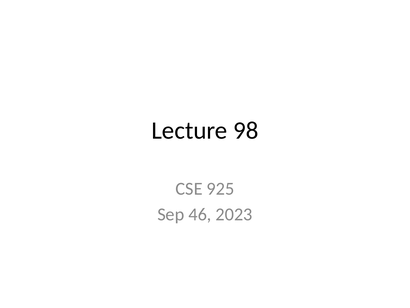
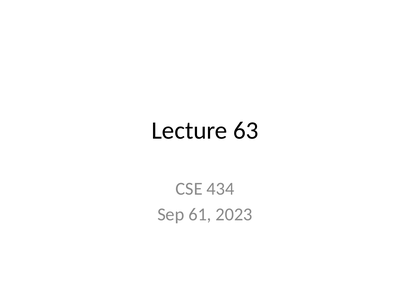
98: 98 -> 63 (246, 130)
925: 925 -> 434 (220, 189)
46: 46 -> 61 (200, 214)
